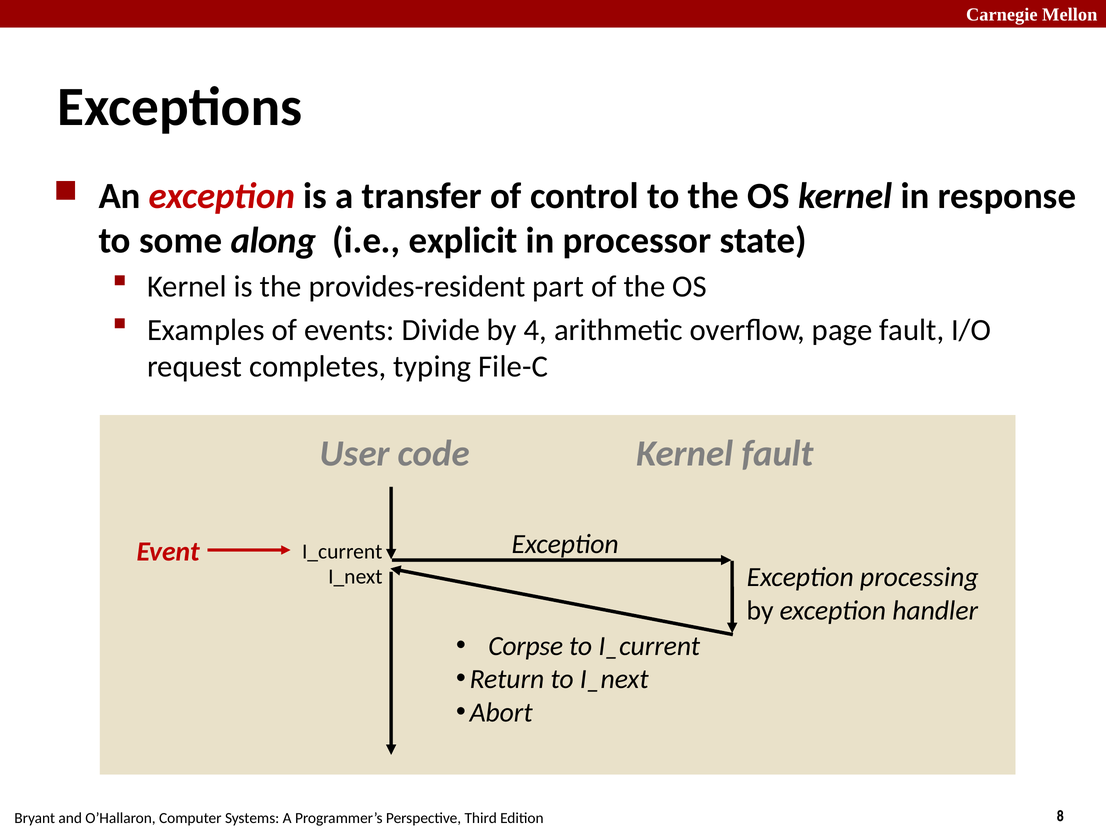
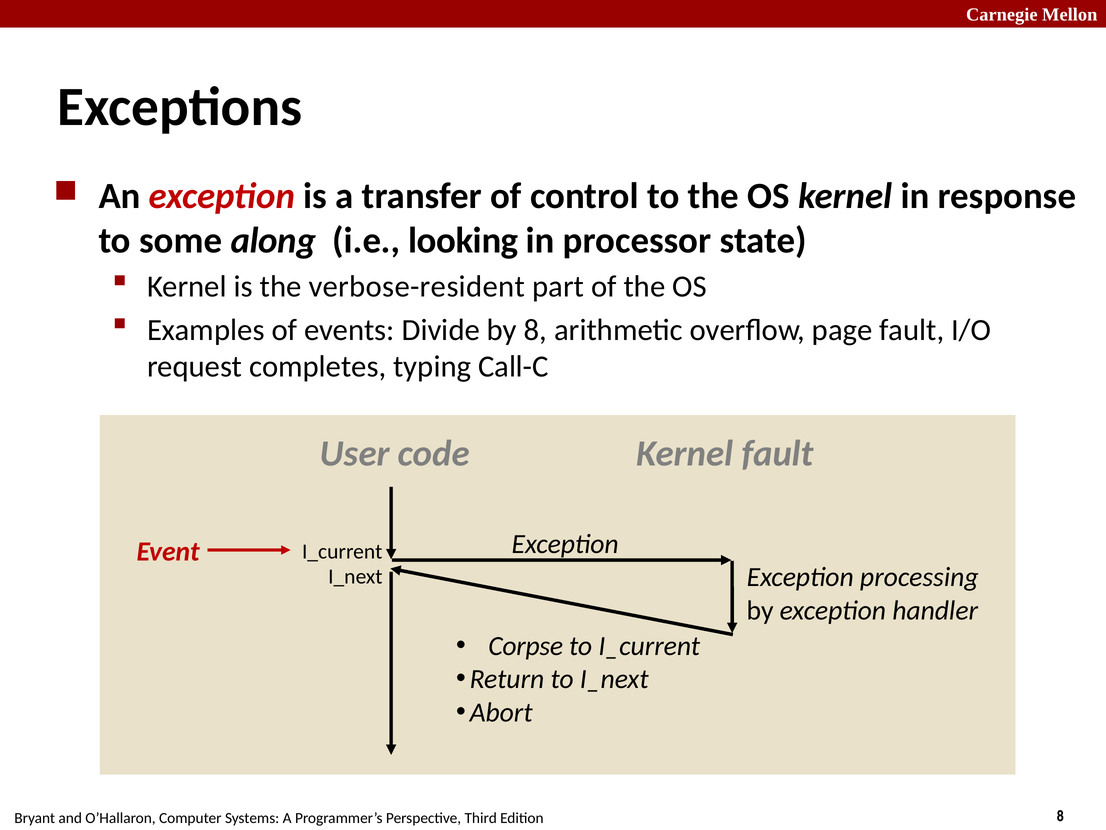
explicit: explicit -> looking (463, 240)
provides-resident: provides-resident -> verbose-resident (417, 287)
by 4: 4 -> 8 (535, 330)
File-C: File-C -> Call-C (513, 367)
